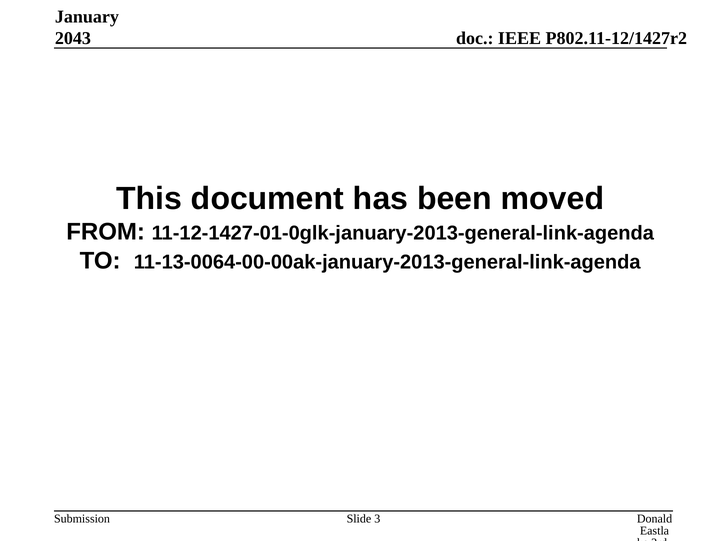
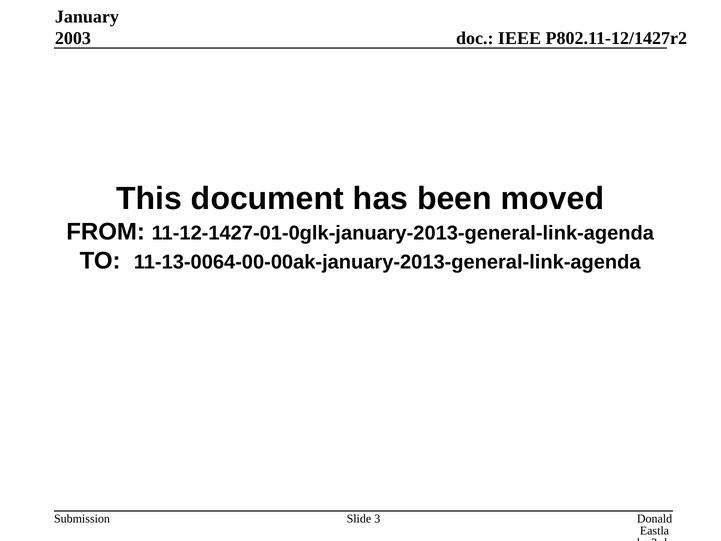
2043: 2043 -> 2003 (73, 38)
